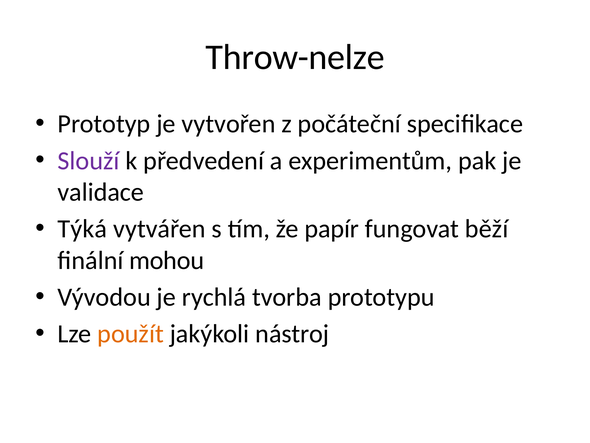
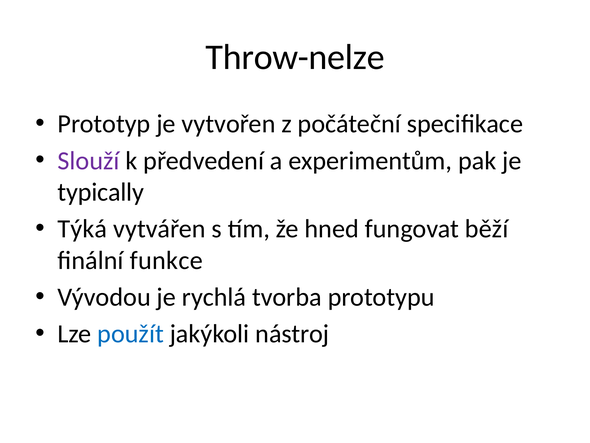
validace: validace -> typically (101, 192)
papír: papír -> hned (332, 229)
mohou: mohou -> funkce (166, 260)
použít colour: orange -> blue (131, 334)
